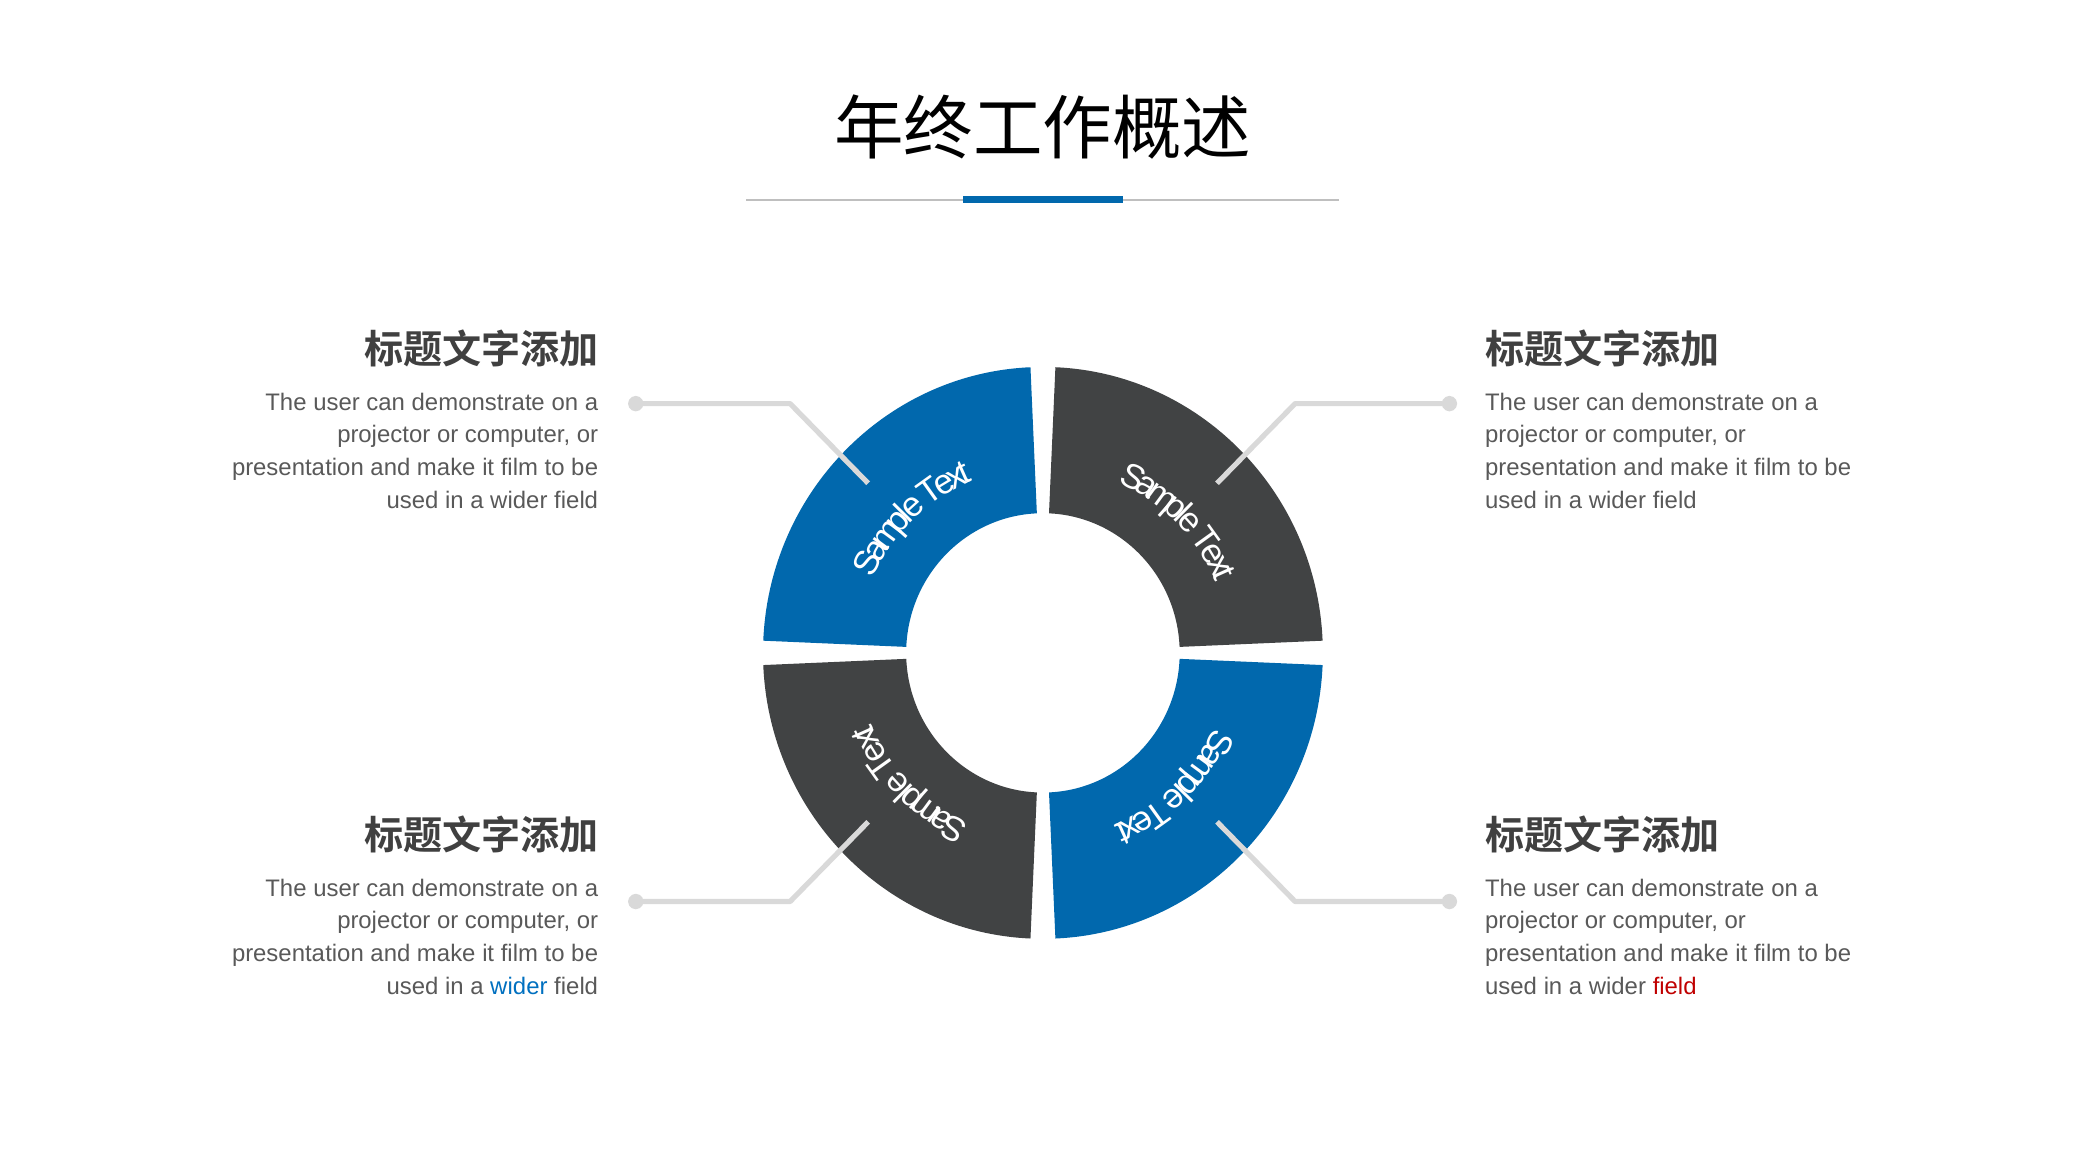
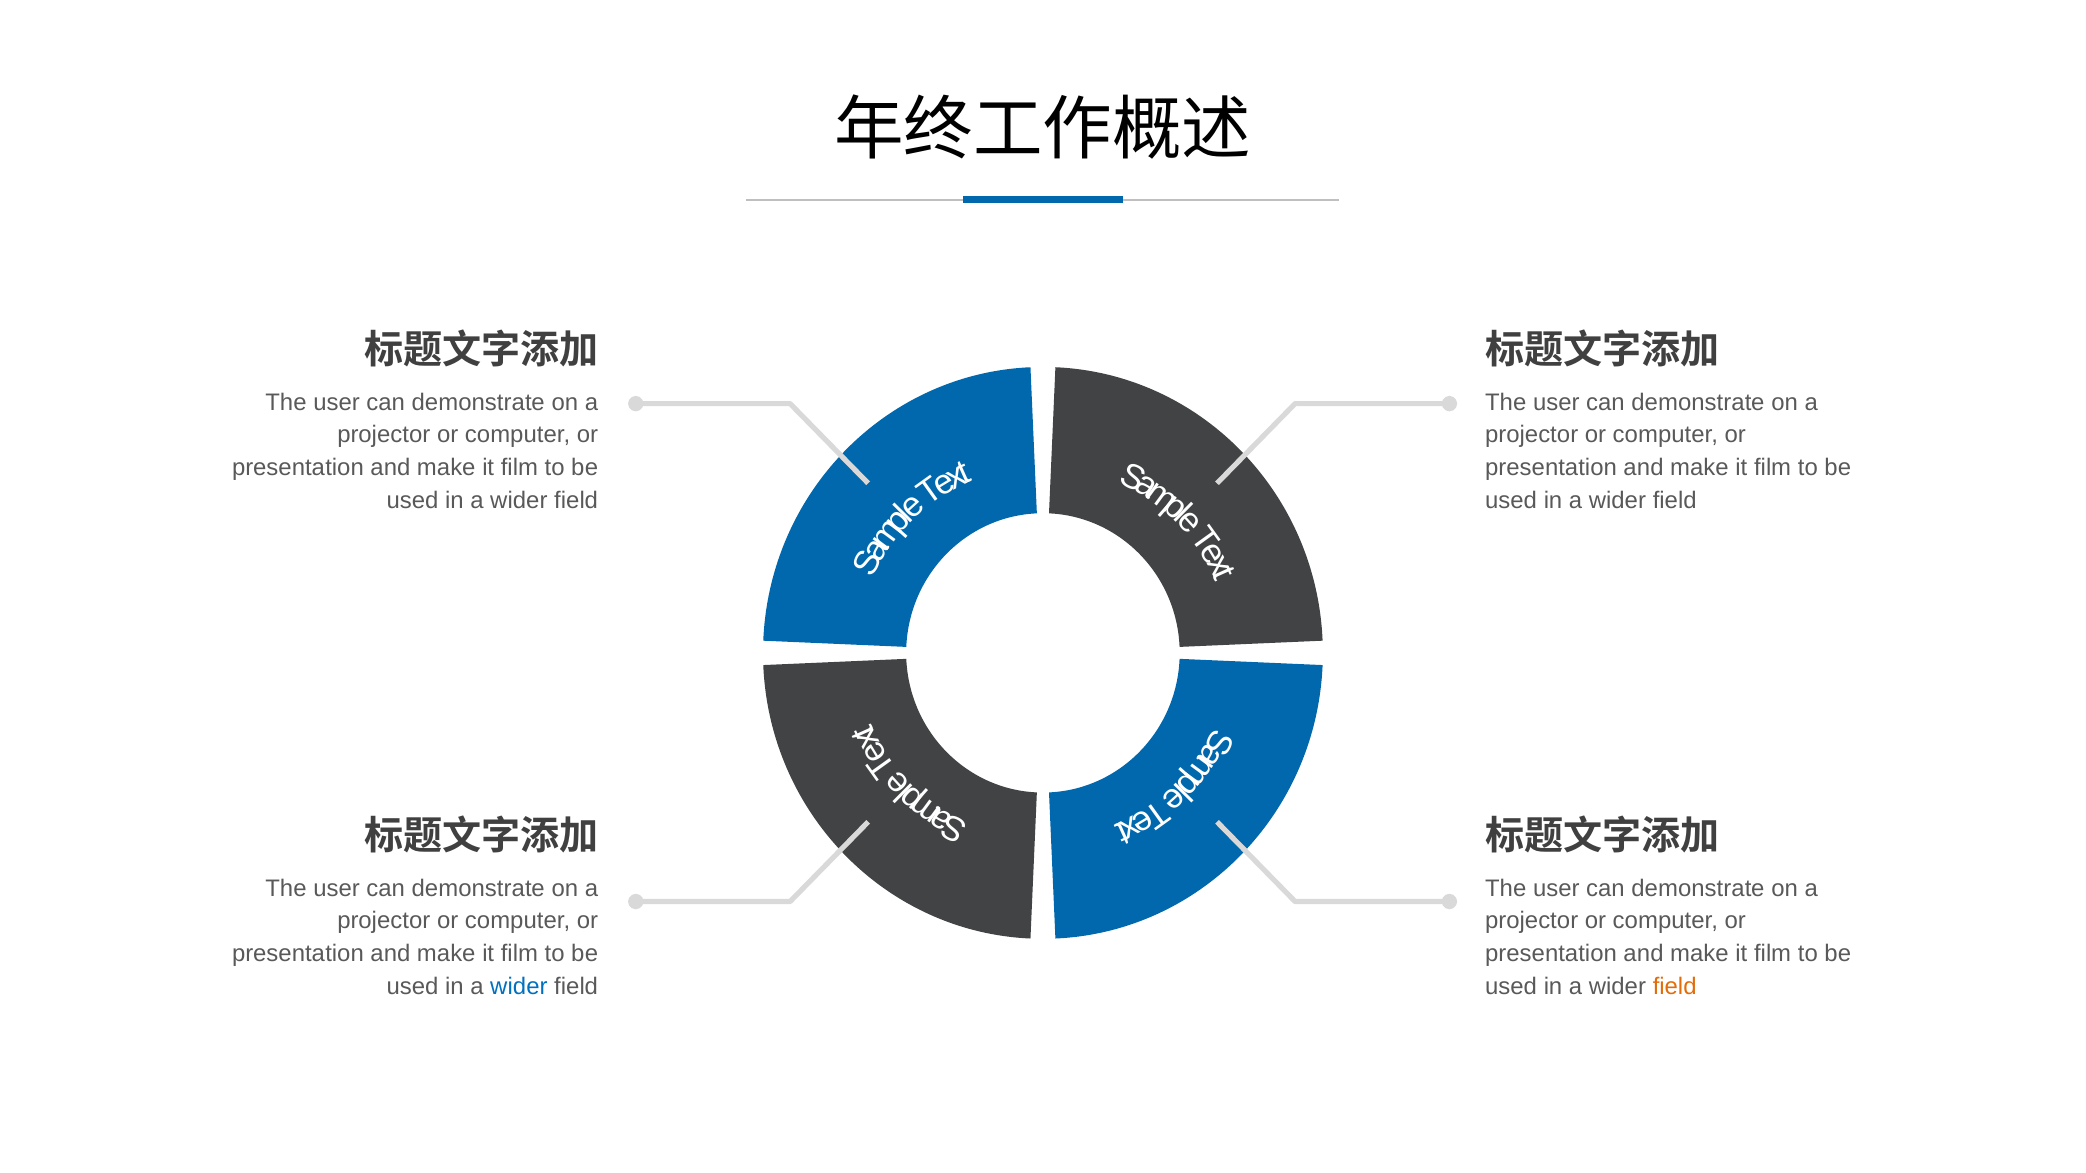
field colour: red -> orange (1675, 987)
